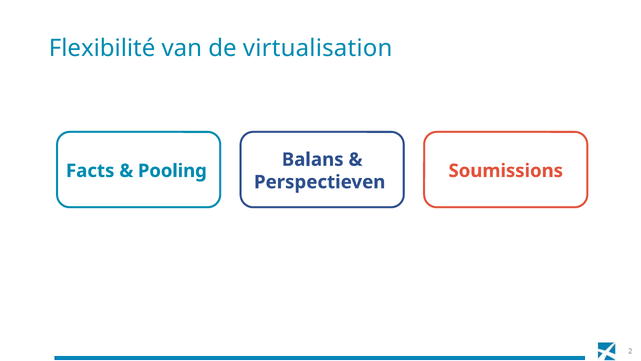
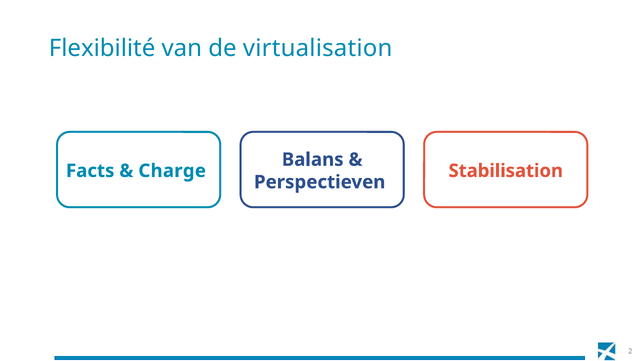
Pooling: Pooling -> Charge (172, 171)
Soumissions: Soumissions -> Stabilisation (506, 171)
